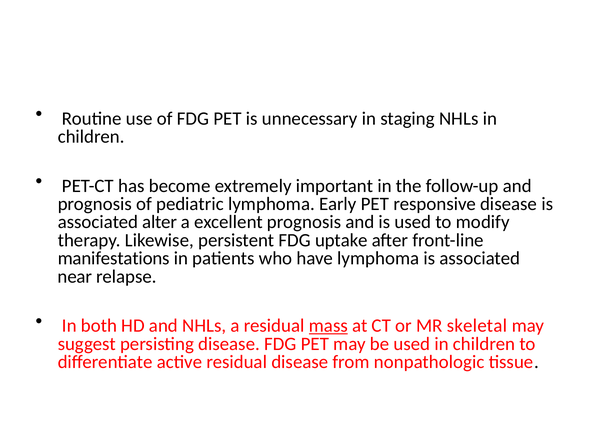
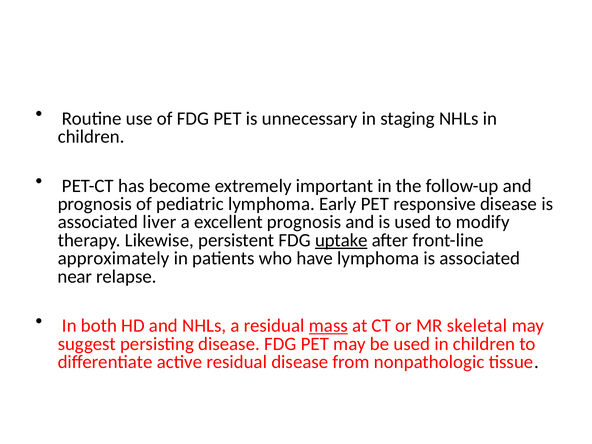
alter: alter -> liver (159, 222)
uptake underline: none -> present (341, 240)
manifestations: manifestations -> approximately (114, 258)
